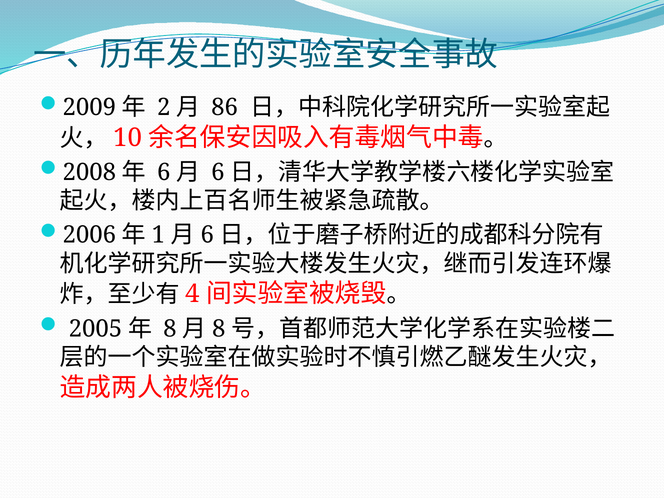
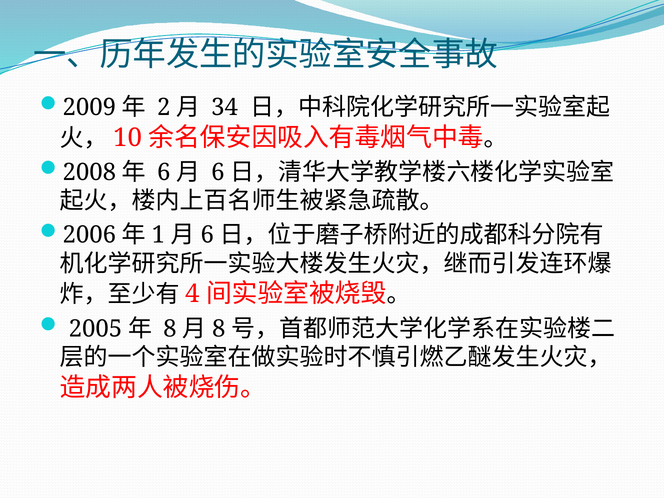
86: 86 -> 34 (225, 108)
